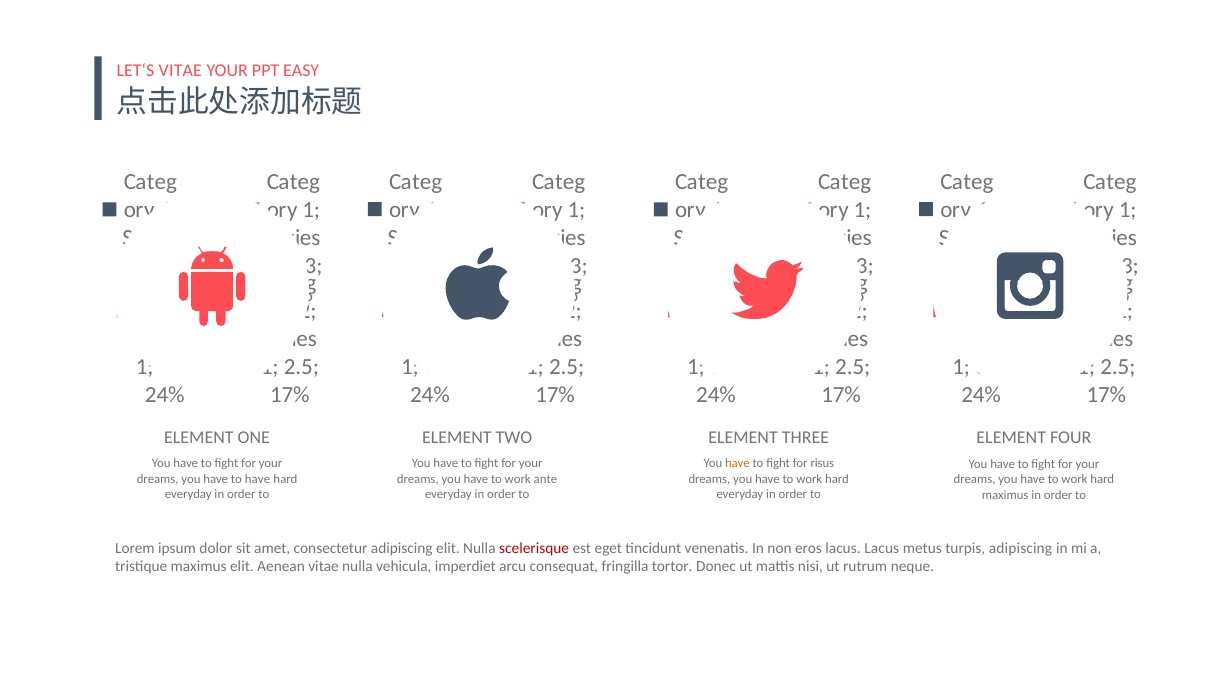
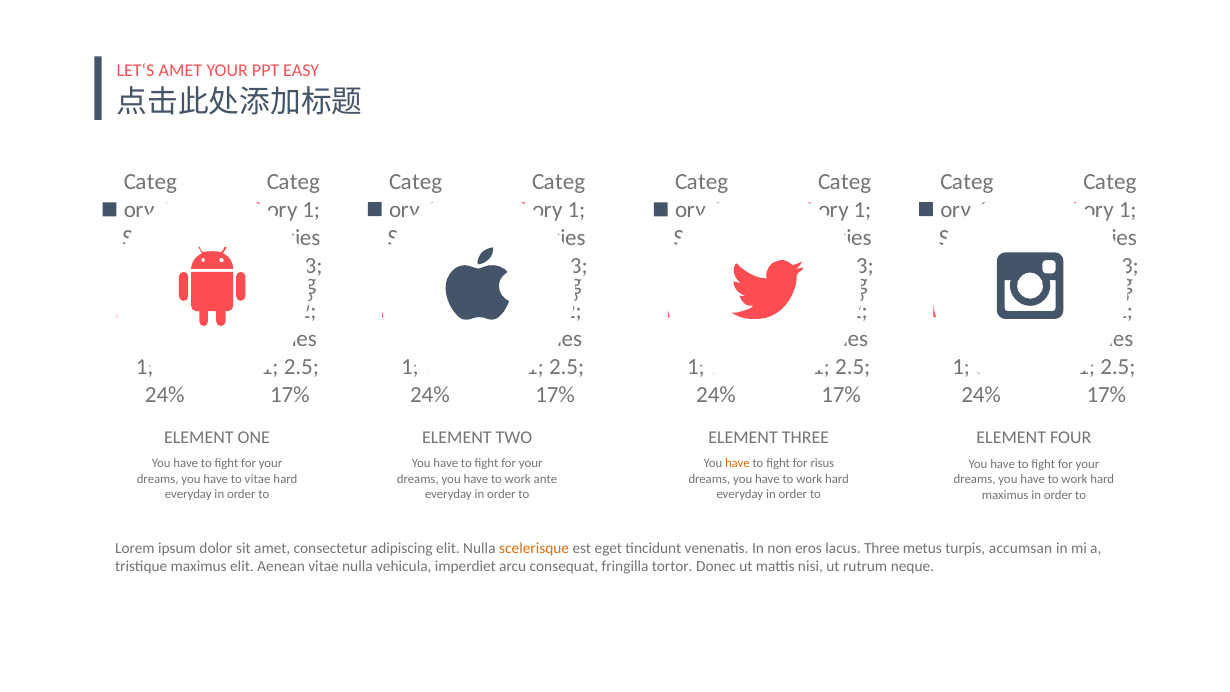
LET‘S VITAE: VITAE -> AMET (180, 71)
to have: have -> vitae (258, 479)
scelerisque colour: red -> orange (534, 548)
lacus Lacus: Lacus -> Three (882, 548)
turpis adipiscing: adipiscing -> accumsan (1021, 548)
